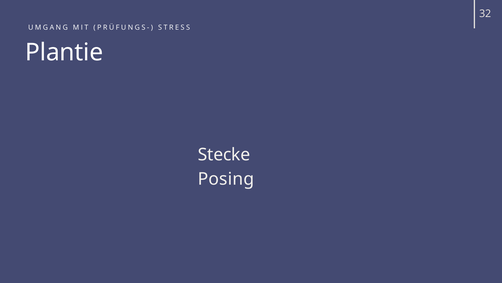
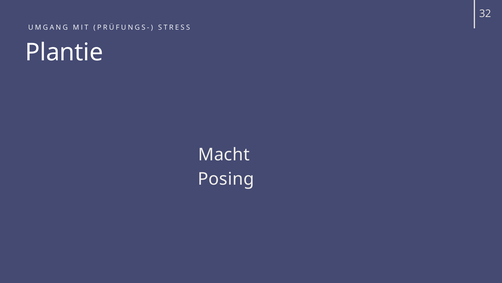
Stecke: Stecke -> Macht (224, 154)
